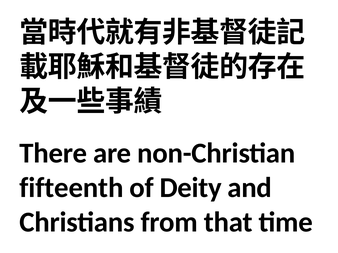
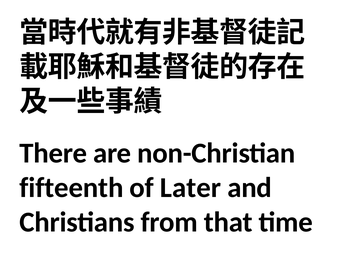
Deity: Deity -> Later (190, 188)
